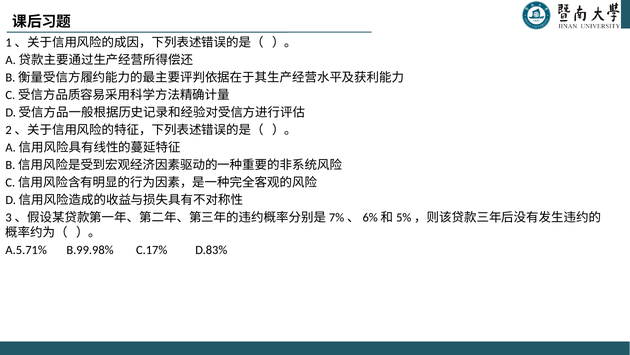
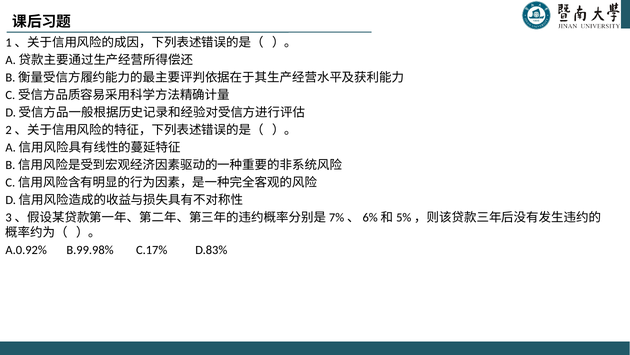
A.5.71%: A.5.71% -> A.0.92% (26, 250)
